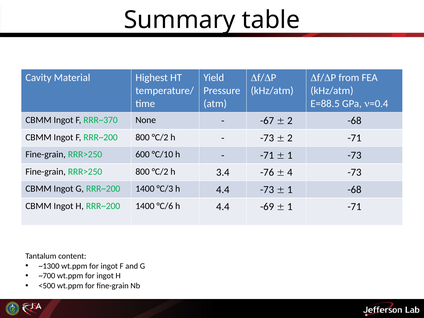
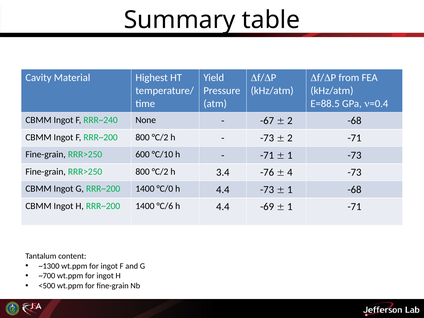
RRR~370: RRR~370 -> RRR~240 (101, 120)
°C/3: °C/3 -> °C/0 (165, 189)
